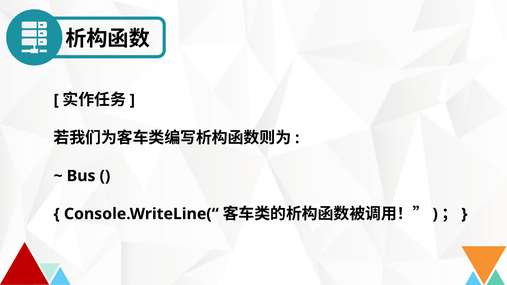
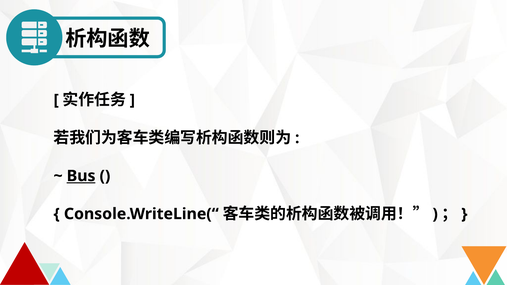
Bus underline: none -> present (81, 176)
